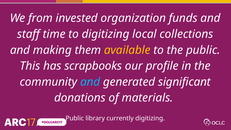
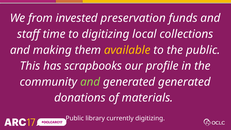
organization: organization -> preservation (133, 18)
and colour: light blue -> light green (90, 82)
generated significant: significant -> generated (184, 82)
